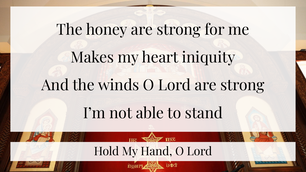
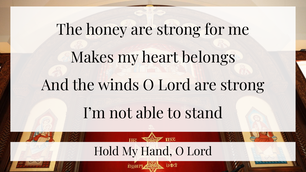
iniquity: iniquity -> belongs (209, 58)
